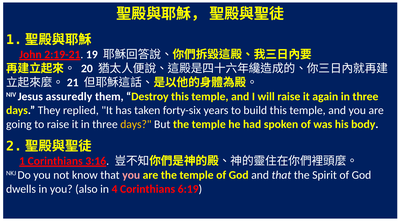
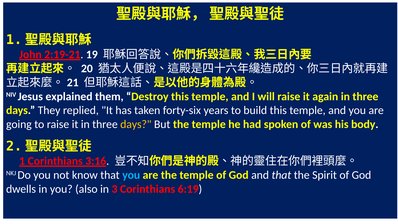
assuredly: assuredly -> explained (69, 96)
you colour: pink -> light blue (131, 175)
4: 4 -> 3 (115, 189)
